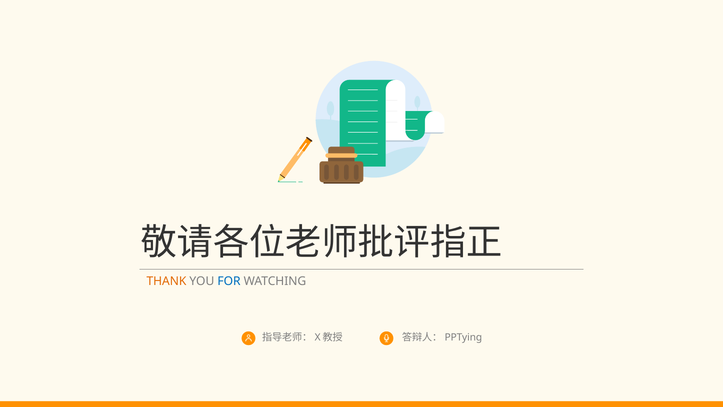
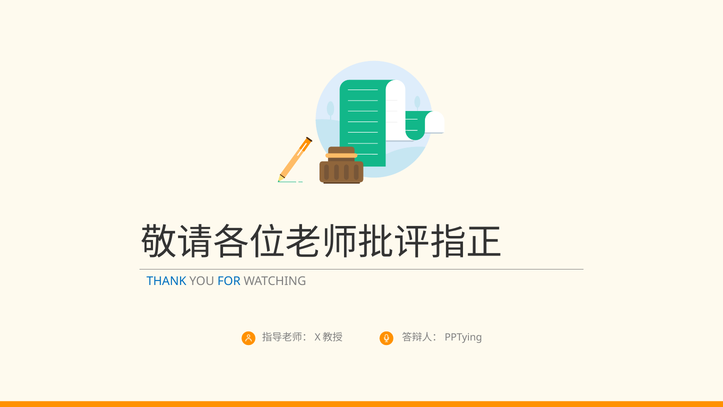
THANK colour: orange -> blue (166, 281)
